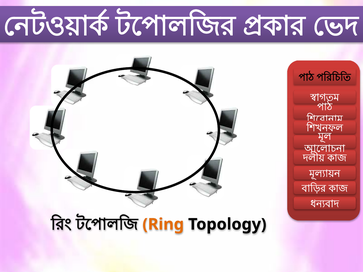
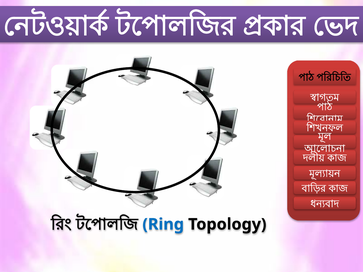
Ring colour: orange -> blue (163, 224)
